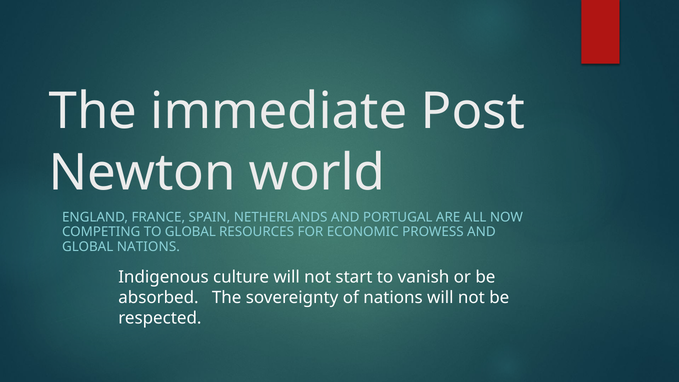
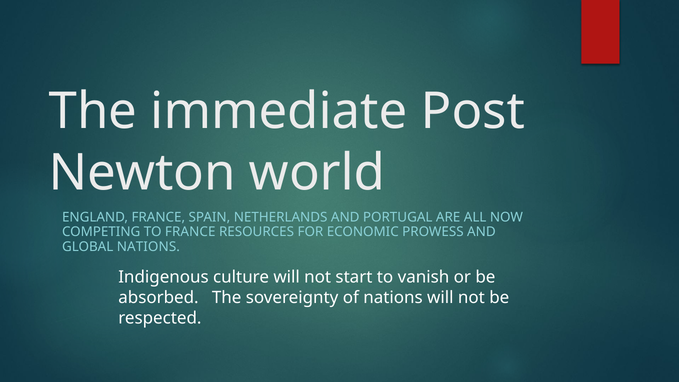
TO GLOBAL: GLOBAL -> FRANCE (190, 232)
